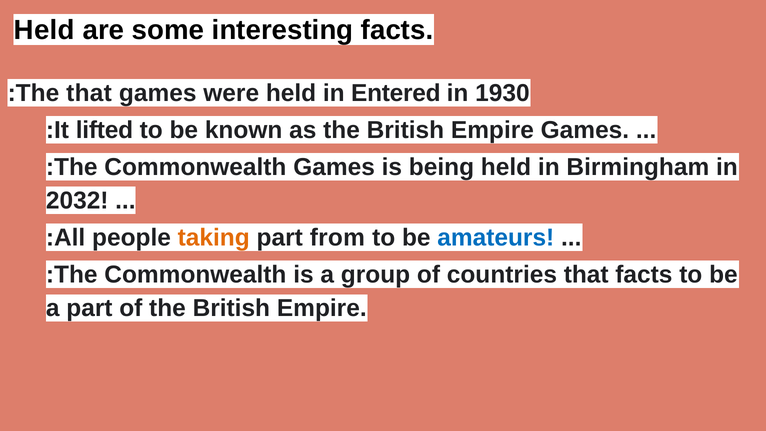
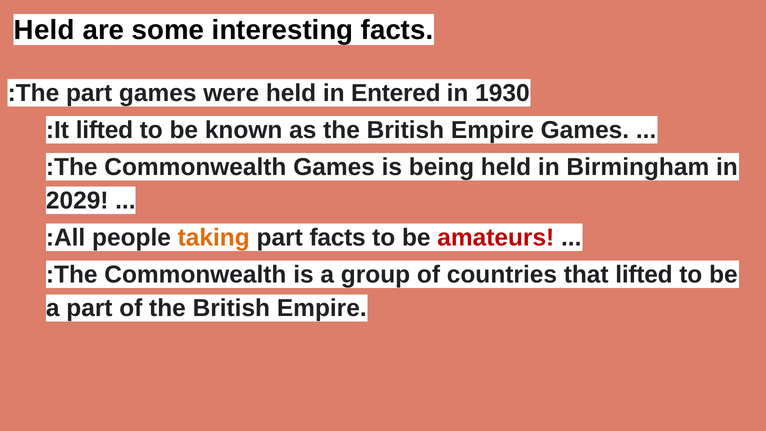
:The that: that -> part (89, 93)
2032: 2032 -> 2029 (77, 201)
part from: from -> facts (338, 238)
amateurs colour: blue -> red (496, 238)
that facts: facts -> lifted (644, 275)
